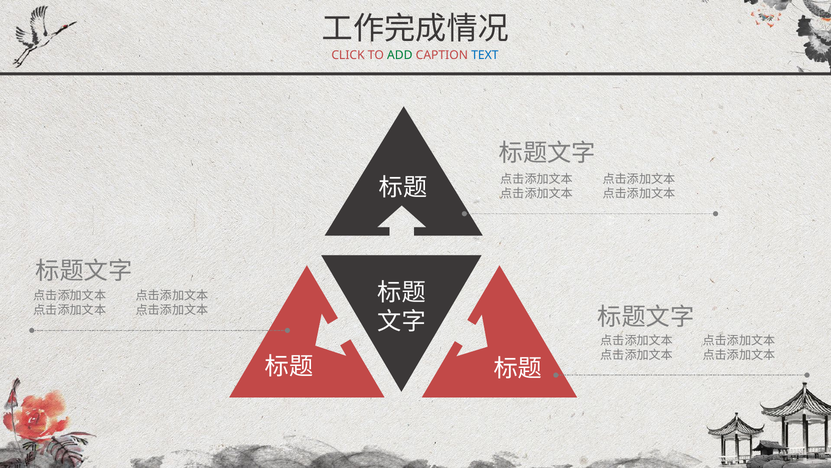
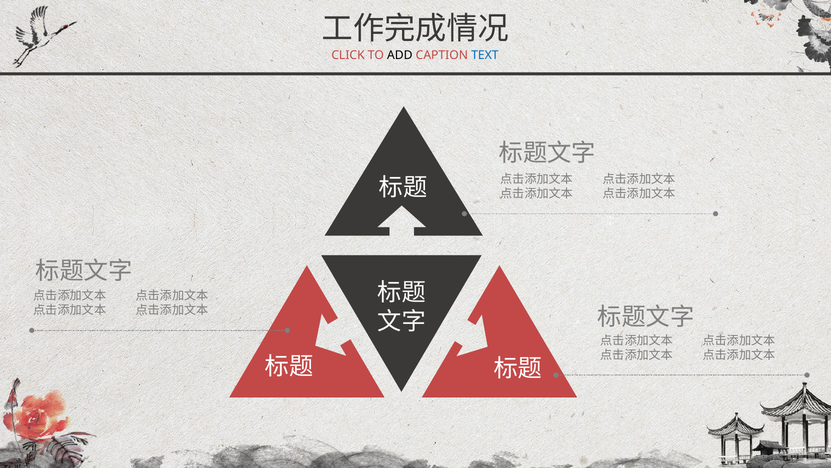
ADD colour: green -> black (400, 55)
